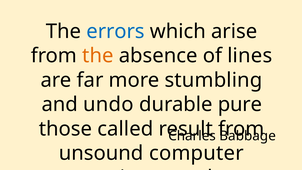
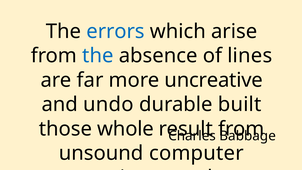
the colour: orange -> blue (98, 56)
stumbling: stumbling -> uncreative (214, 80)
pure: pure -> built (240, 104)
called: called -> whole (125, 129)
